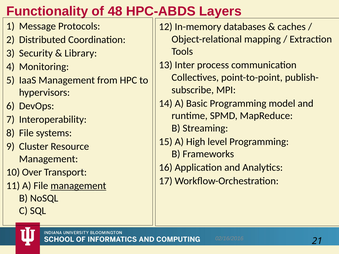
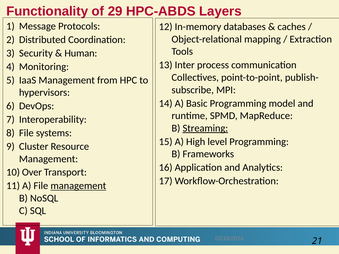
48: 48 -> 29 (115, 11)
Library: Library -> Human (81, 53)
Streaming underline: none -> present (205, 128)
